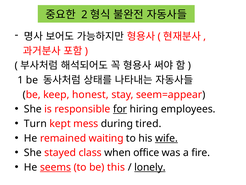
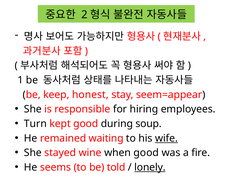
for underline: present -> none (120, 109)
kept mess: mess -> good (86, 123)
tired: tired -> soup (149, 123)
class: class -> wine (90, 152)
when office: office -> good (146, 152)
seems underline: present -> none (55, 167)
this: this -> told (116, 167)
